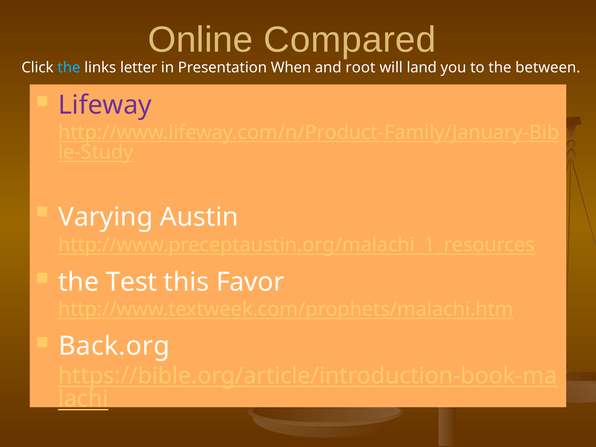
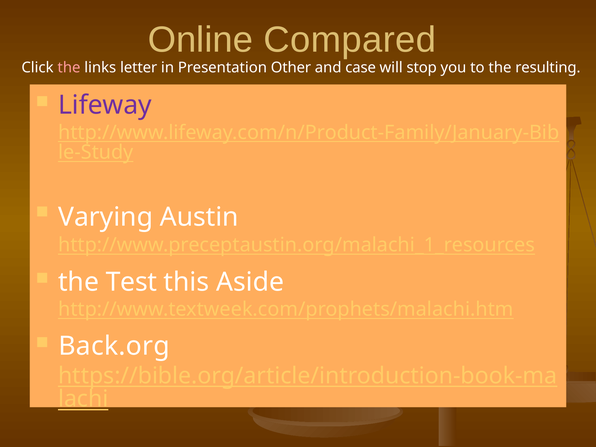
the colour: light blue -> pink (69, 68)
When: When -> Other (291, 68)
root: root -> case (361, 68)
land: land -> stop (422, 68)
between: between -> resulting (548, 68)
Favor: Favor -> Aside (250, 282)
